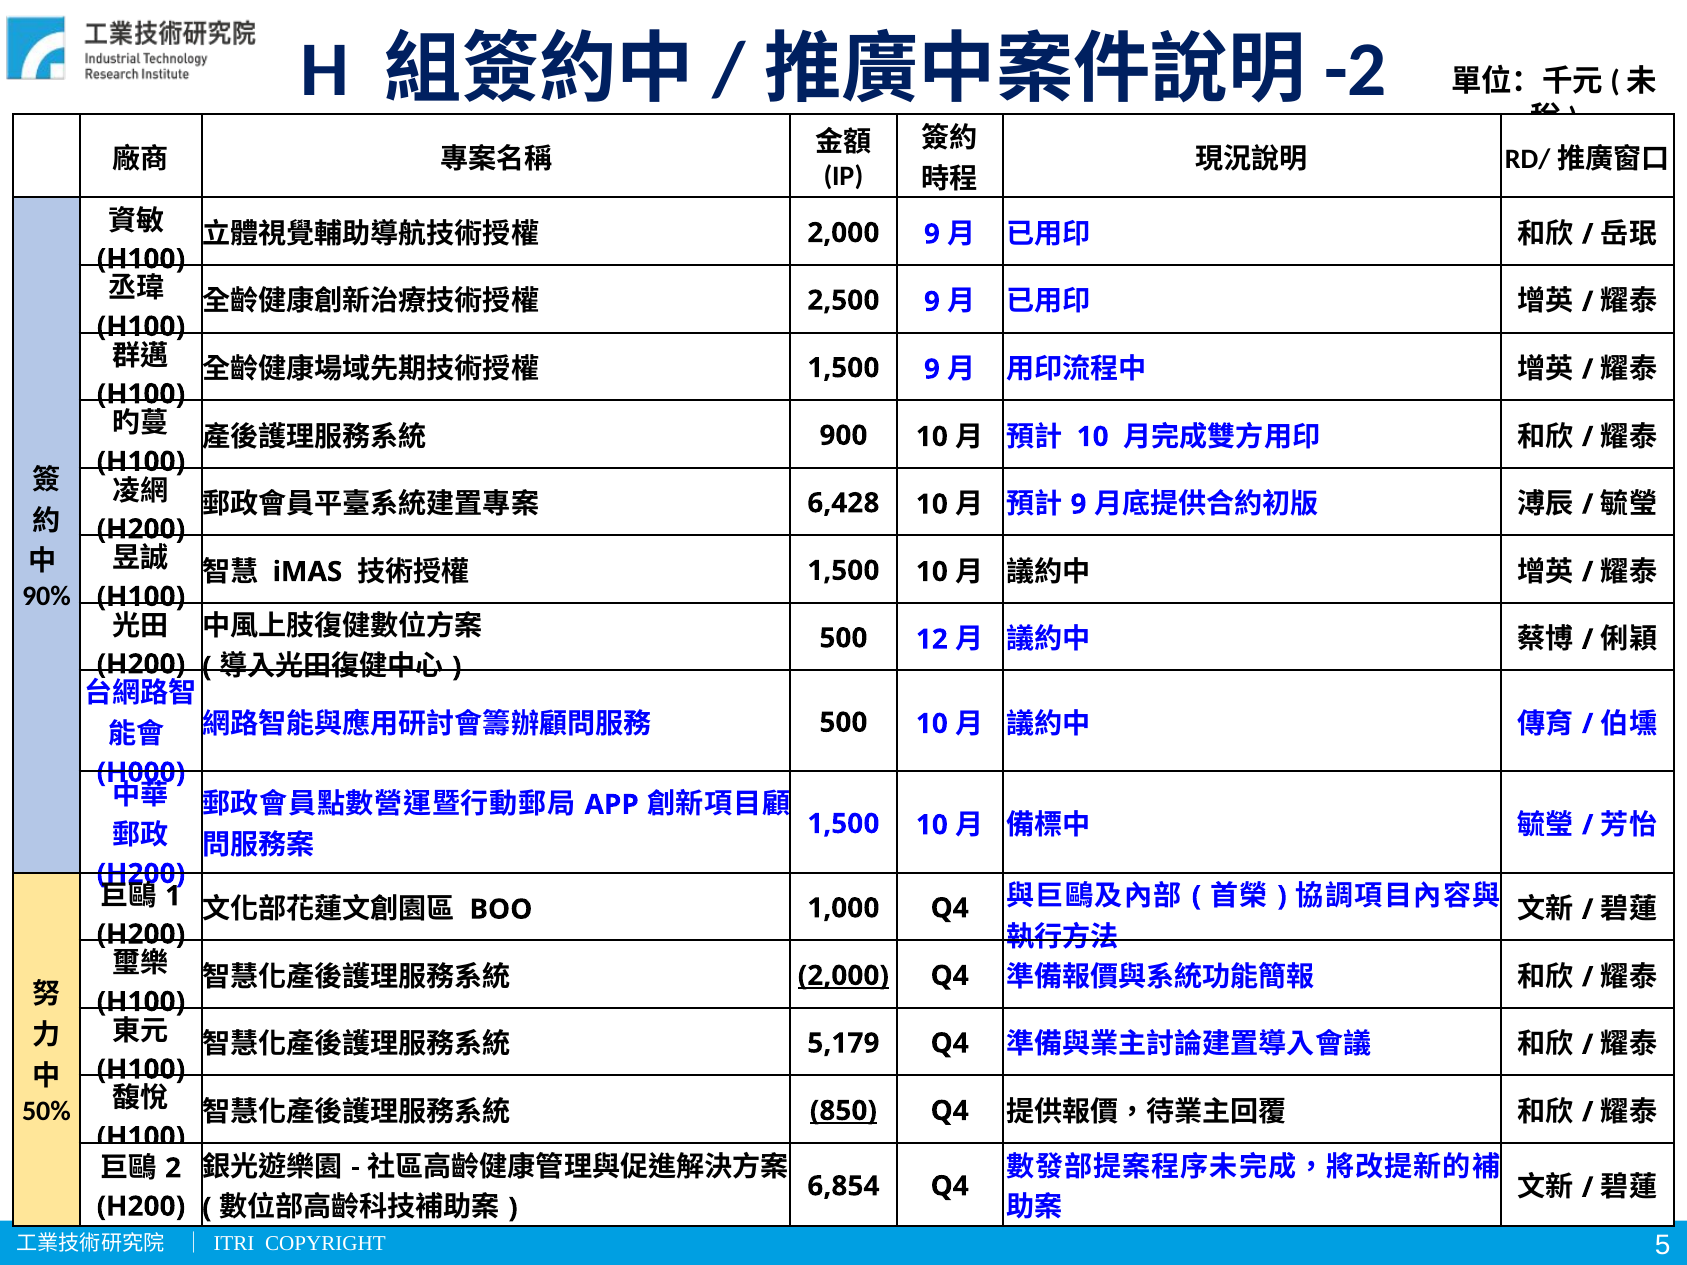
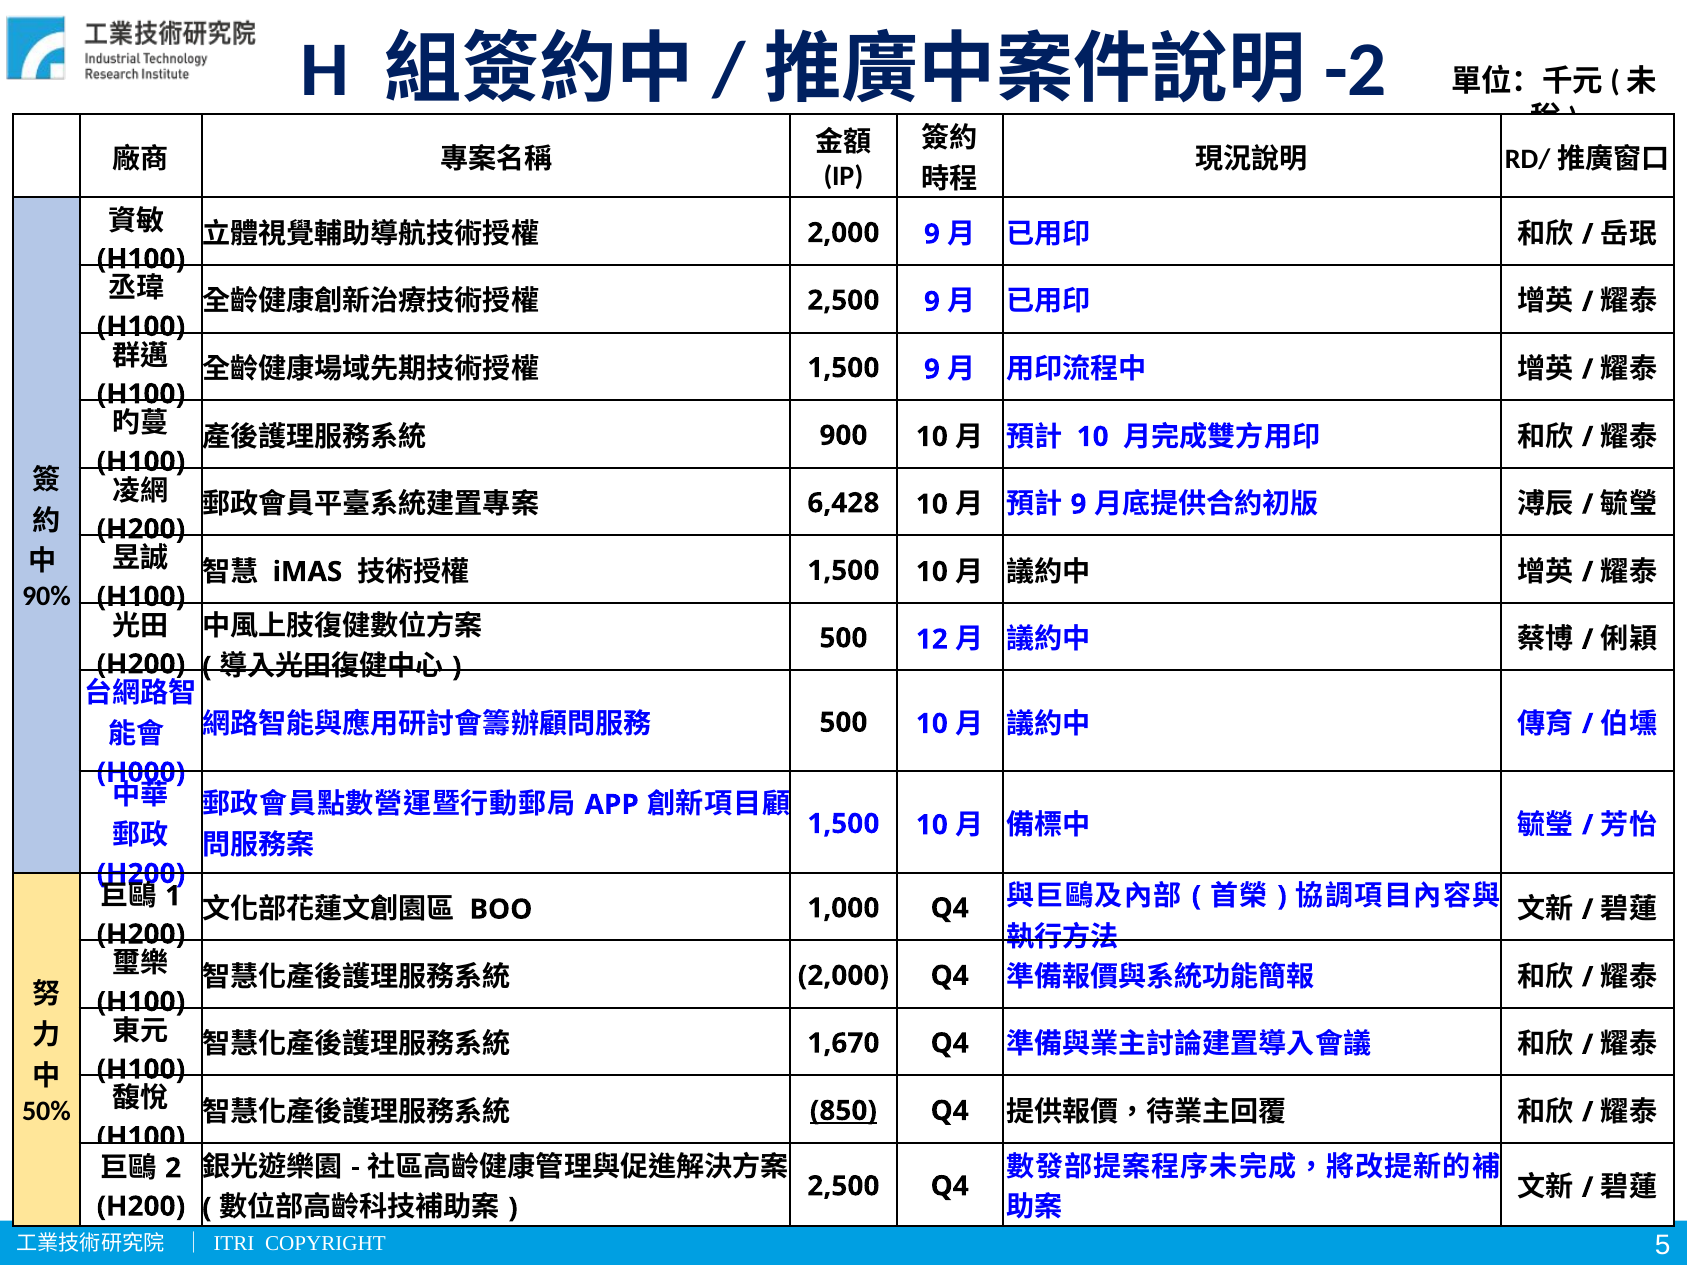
2,000 underline: present -> none (843, 976)
5,179: 5,179 -> 1,670 (843, 1043)
6,854: 6,854 -> 2,500 (843, 1186)
